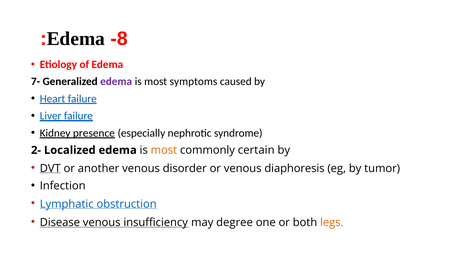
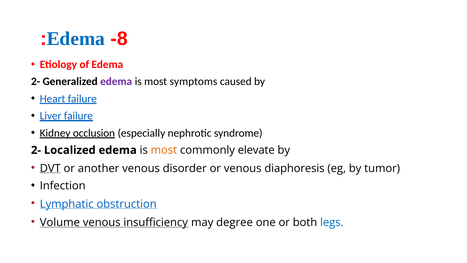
Edema colour: black -> blue (76, 39)
7-: 7- -> 2- (36, 81)
presence: presence -> occlusion (94, 133)
certain: certain -> elevate (256, 150)
Disease: Disease -> Volume (60, 222)
legs colour: orange -> blue (332, 222)
